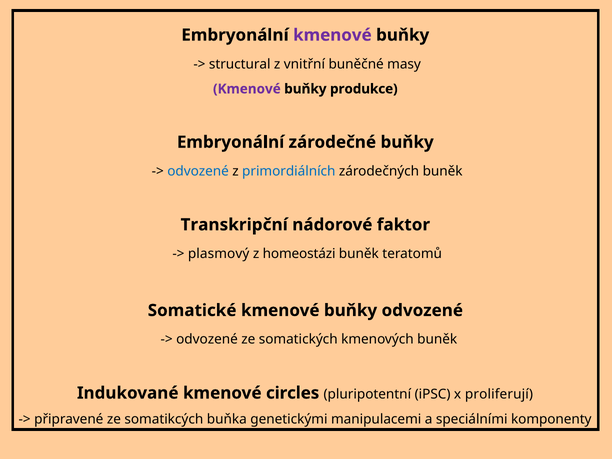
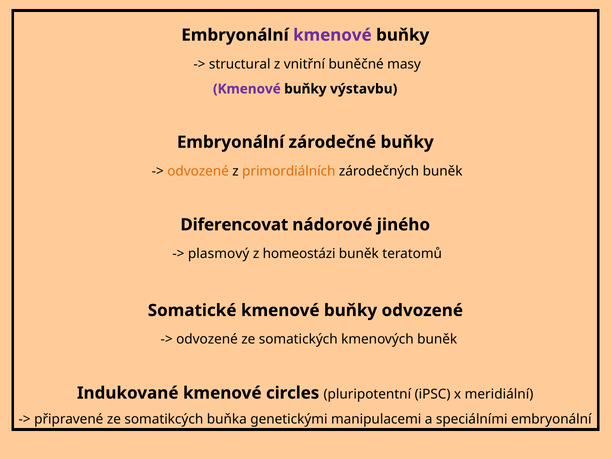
produkce: produkce -> výstavbu (364, 89)
odvozené colour: blue -> orange (198, 171)
primordiálních colour: blue -> orange (289, 171)
Transkripční: Transkripční -> Diferencovat (234, 225)
faktor: faktor -> jiného (403, 225)
proliferují: proliferují -> meridiální (499, 394)
speciálními komponenty: komponenty -> embryonální (551, 419)
